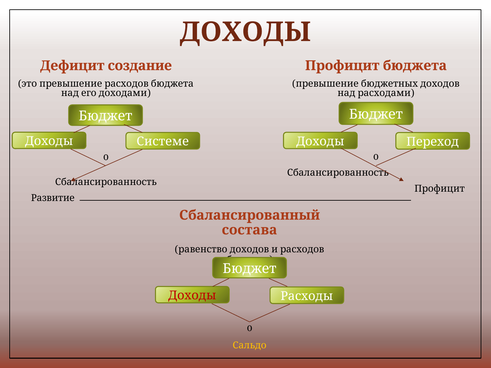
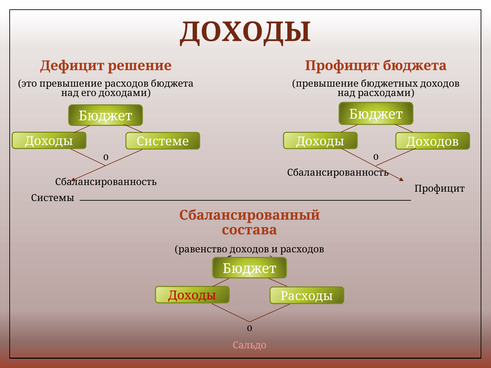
создание: создание -> решение (140, 66)
Переход: Переход -> Доходов (433, 142)
Развитие: Развитие -> Системы (53, 198)
Сальдо colour: yellow -> pink (250, 346)
